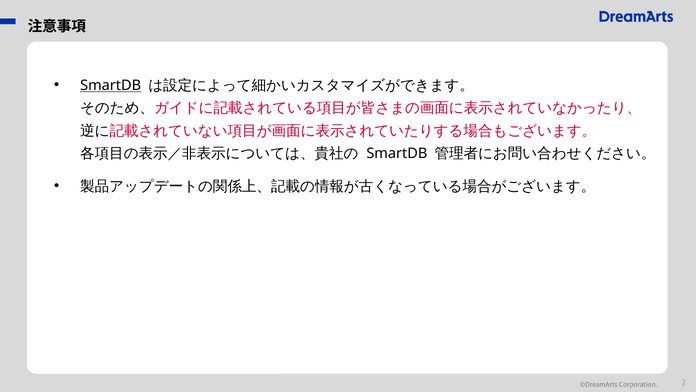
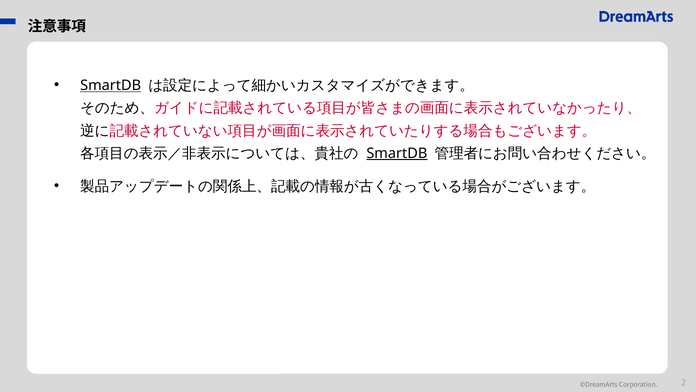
SmartDB underline: none -> present (397, 153)
